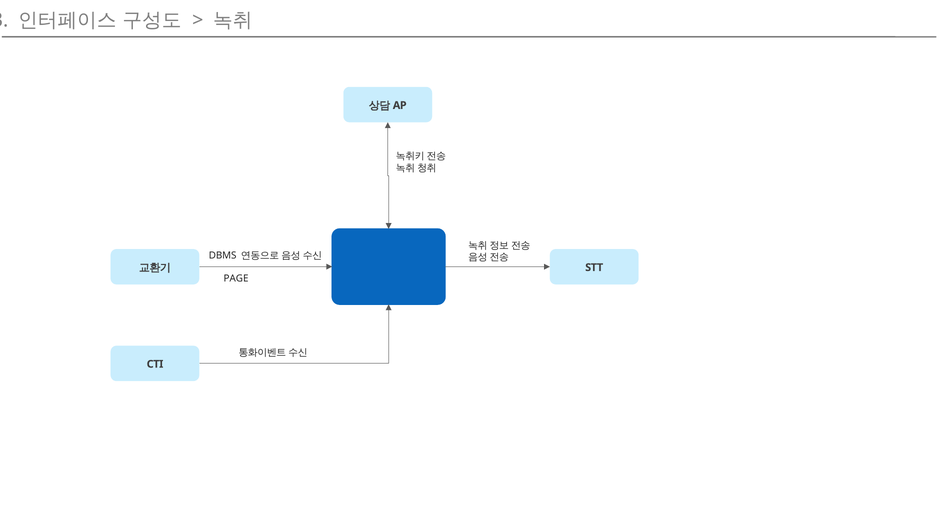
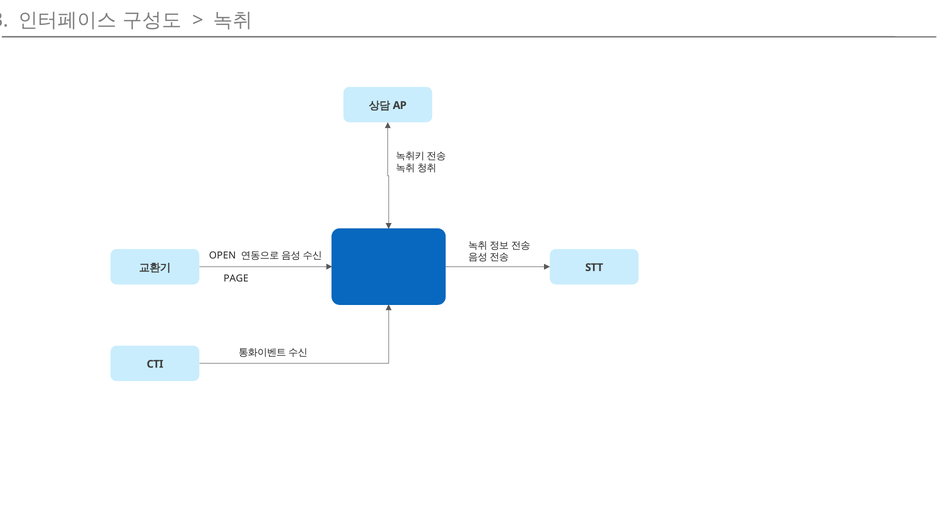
DBMS: DBMS -> OPEN (223, 256)
